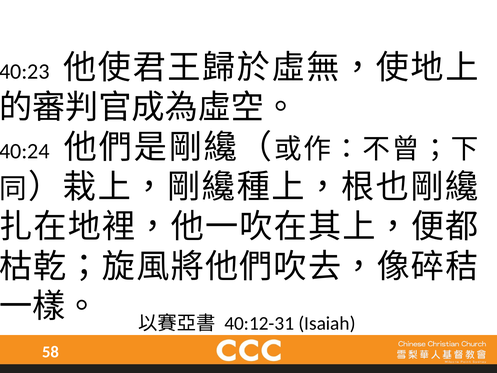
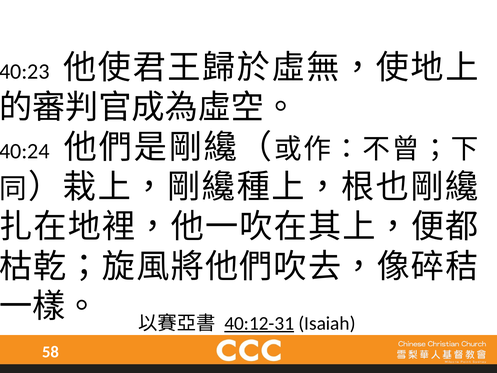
40:12-31 underline: none -> present (259, 323)
